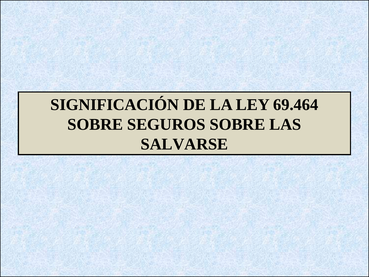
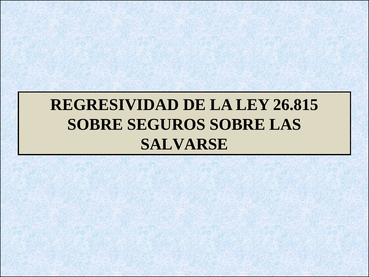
SIGNIFICACIÓN: SIGNIFICACIÓN -> REGRESIVIDAD (115, 105)
69.464: 69.464 -> 26.815 (296, 105)
